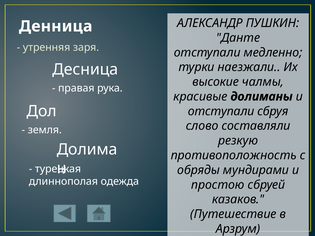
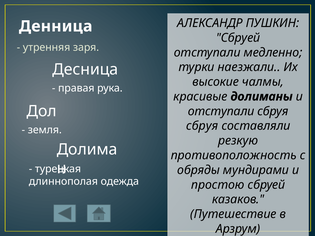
Данте: Данте -> Сбруей (238, 38)
слово: слово -> сбруя (202, 126)
